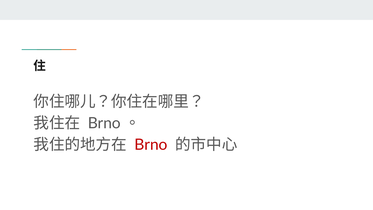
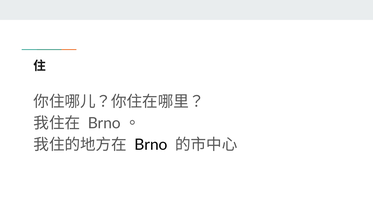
Brno colour: red -> black (151, 145)
